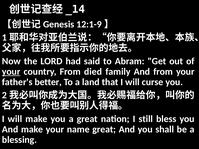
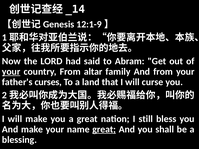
died: died -> altar (93, 72)
better: better -> curses (48, 82)
great underline: none -> present (104, 129)
